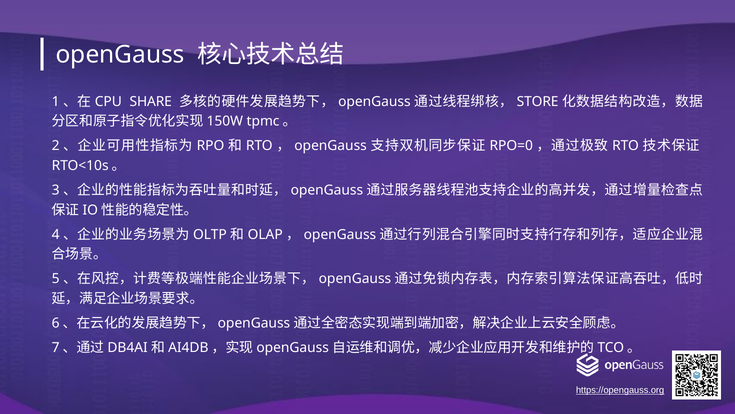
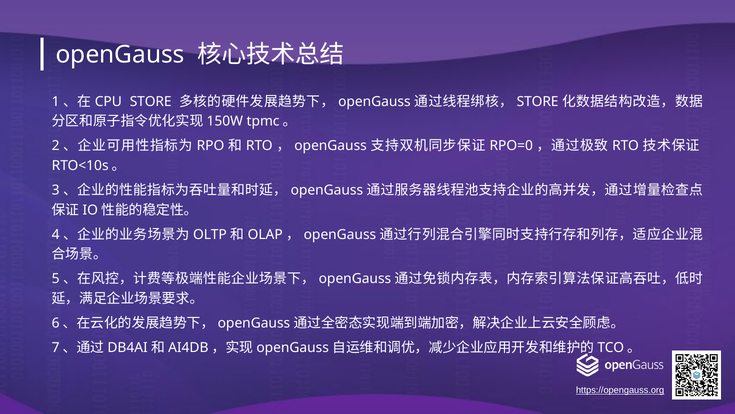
SHARE: SHARE -> STORE (151, 101)
